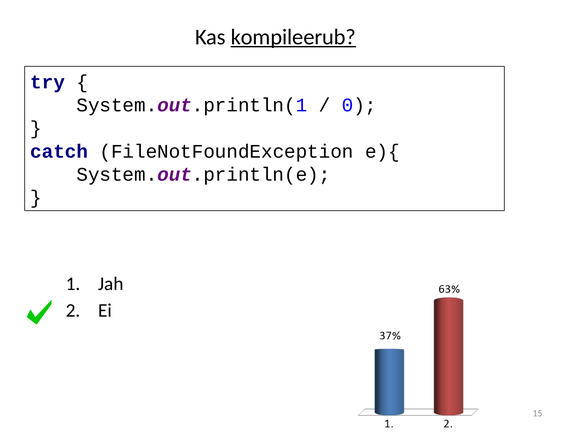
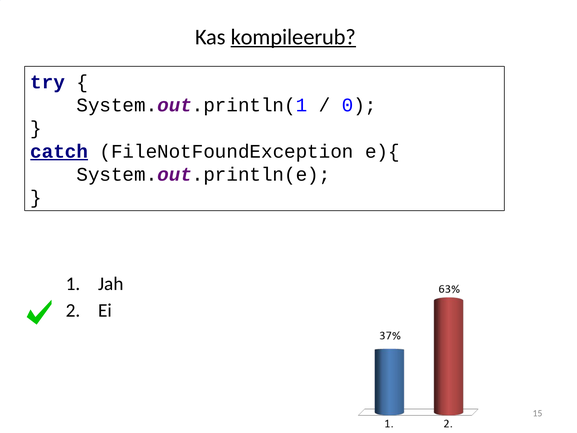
catch underline: none -> present (59, 151)
